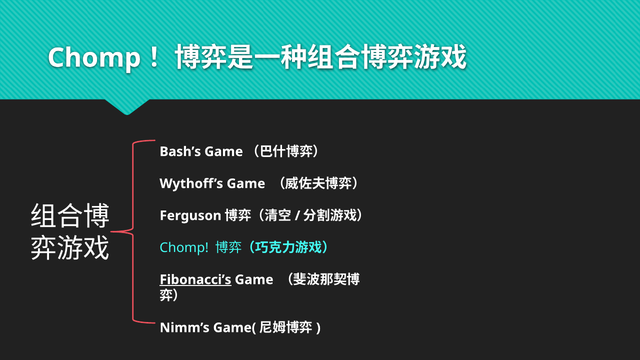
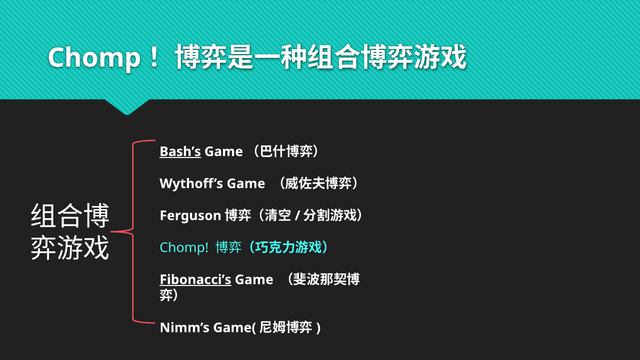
Bash’s underline: none -> present (180, 152)
